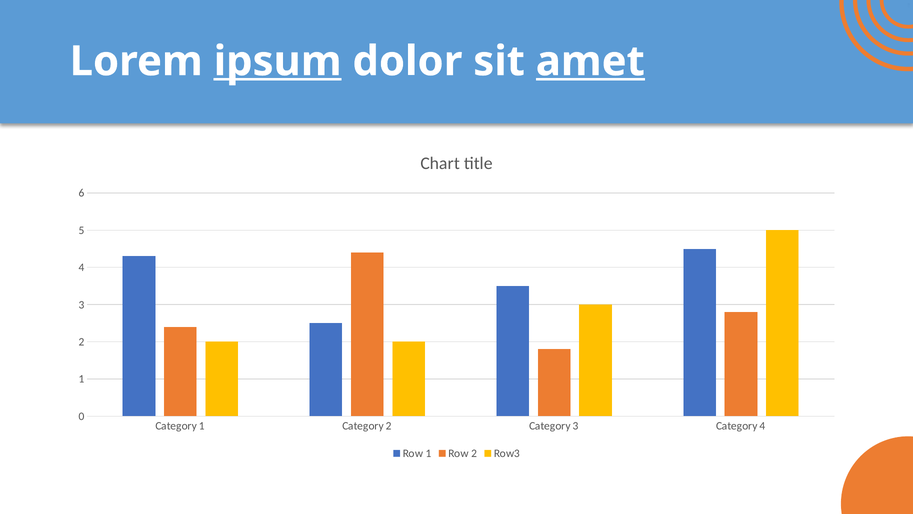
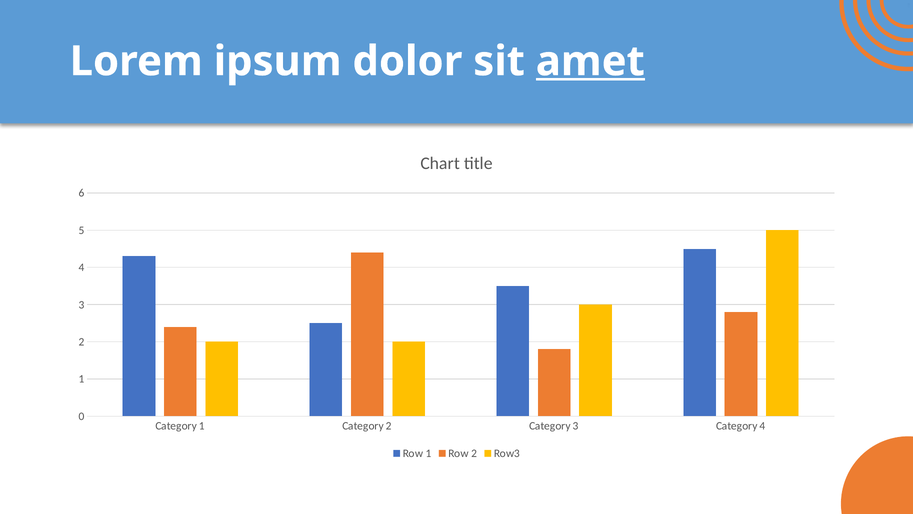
ipsum underline: present -> none (278, 61)
